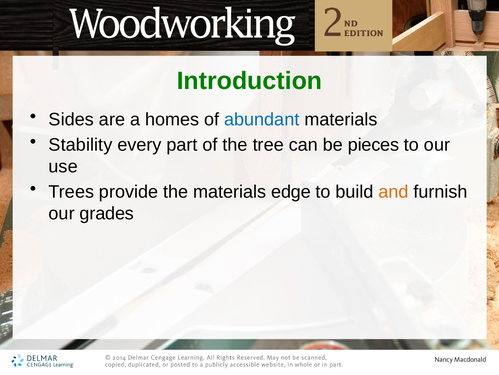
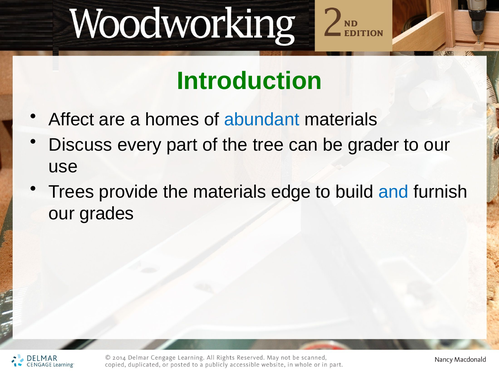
Sides: Sides -> Affect (71, 119)
Stability: Stability -> Discuss (80, 145)
pieces: pieces -> grader (373, 145)
and colour: orange -> blue (394, 191)
